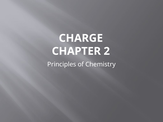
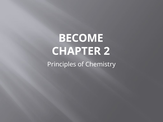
CHARGE: CHARGE -> BECOME (81, 38)
